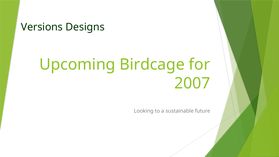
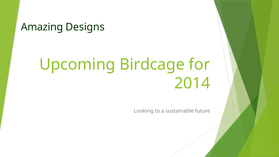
Versions: Versions -> Amazing (42, 27)
2007: 2007 -> 2014 (192, 83)
